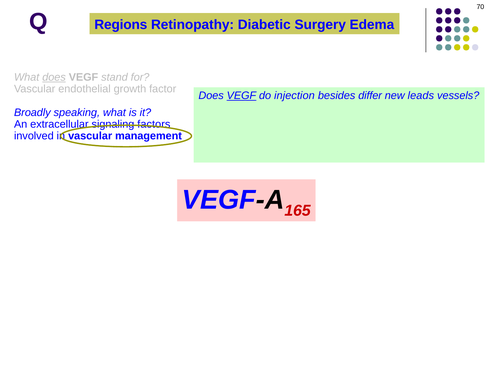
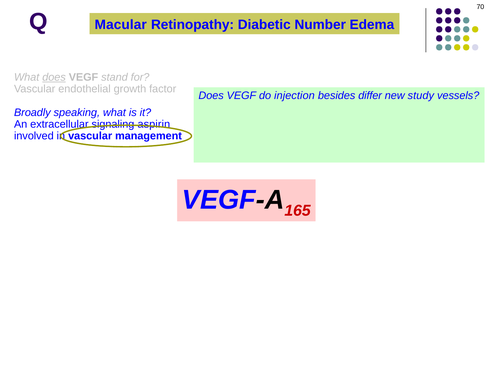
Regions: Regions -> Macular (121, 25)
Surgery: Surgery -> Number (320, 25)
VEGF underline: present -> none (241, 95)
leads: leads -> study (421, 95)
factors: factors -> aspirin (154, 124)
